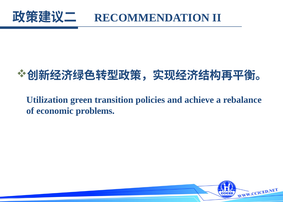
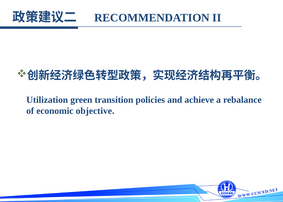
problems: problems -> objective (95, 111)
